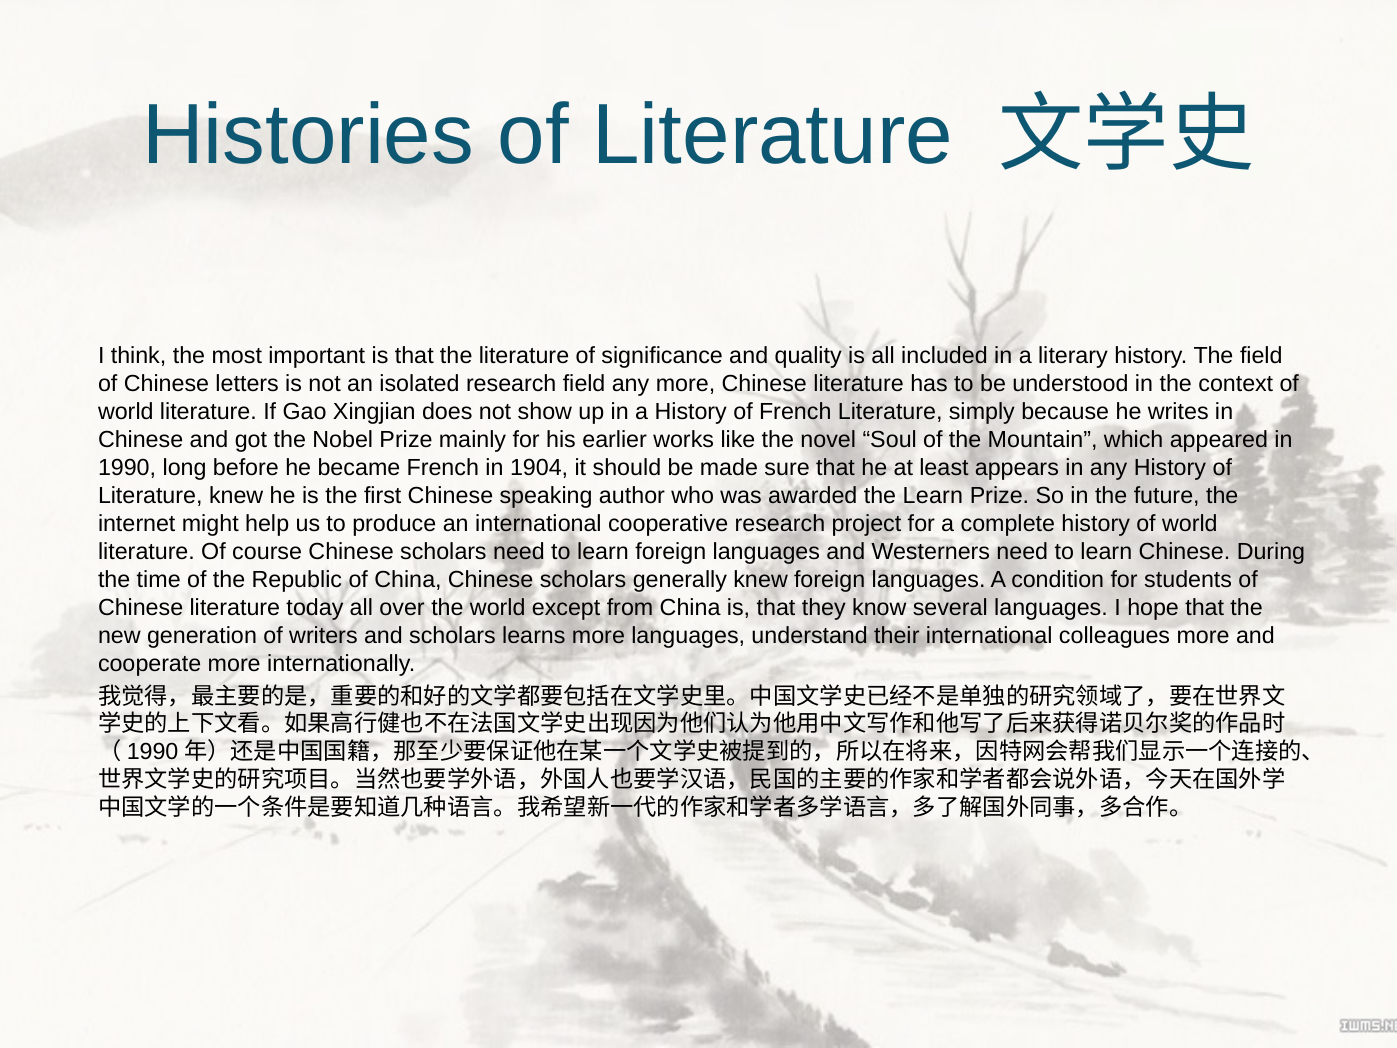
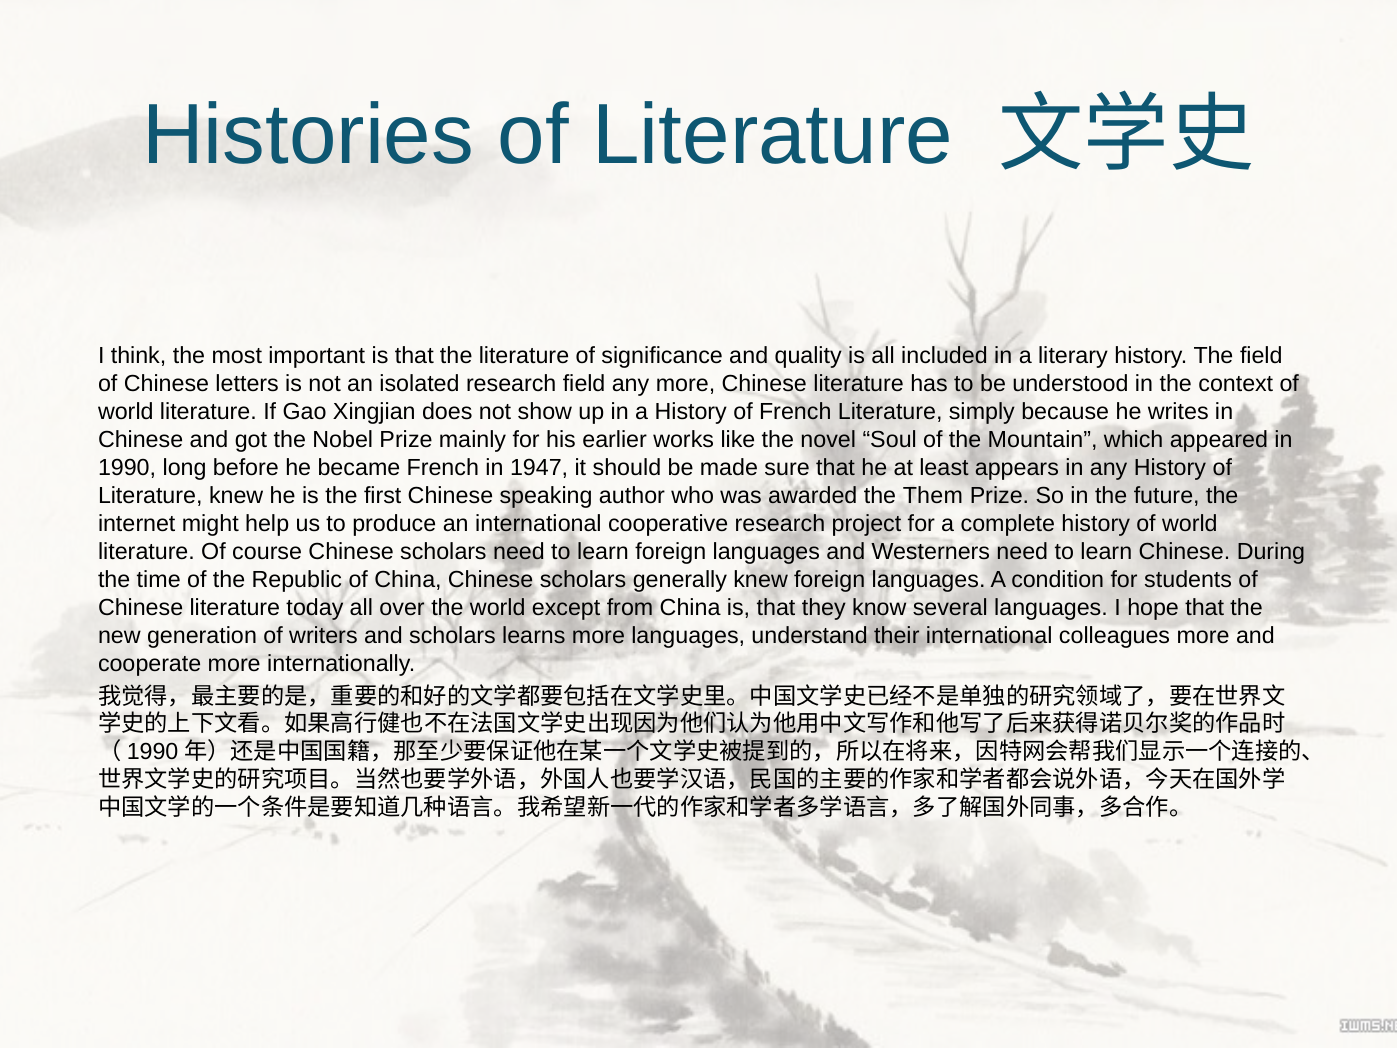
1904: 1904 -> 1947 (539, 468)
the Learn: Learn -> Them (933, 496)
